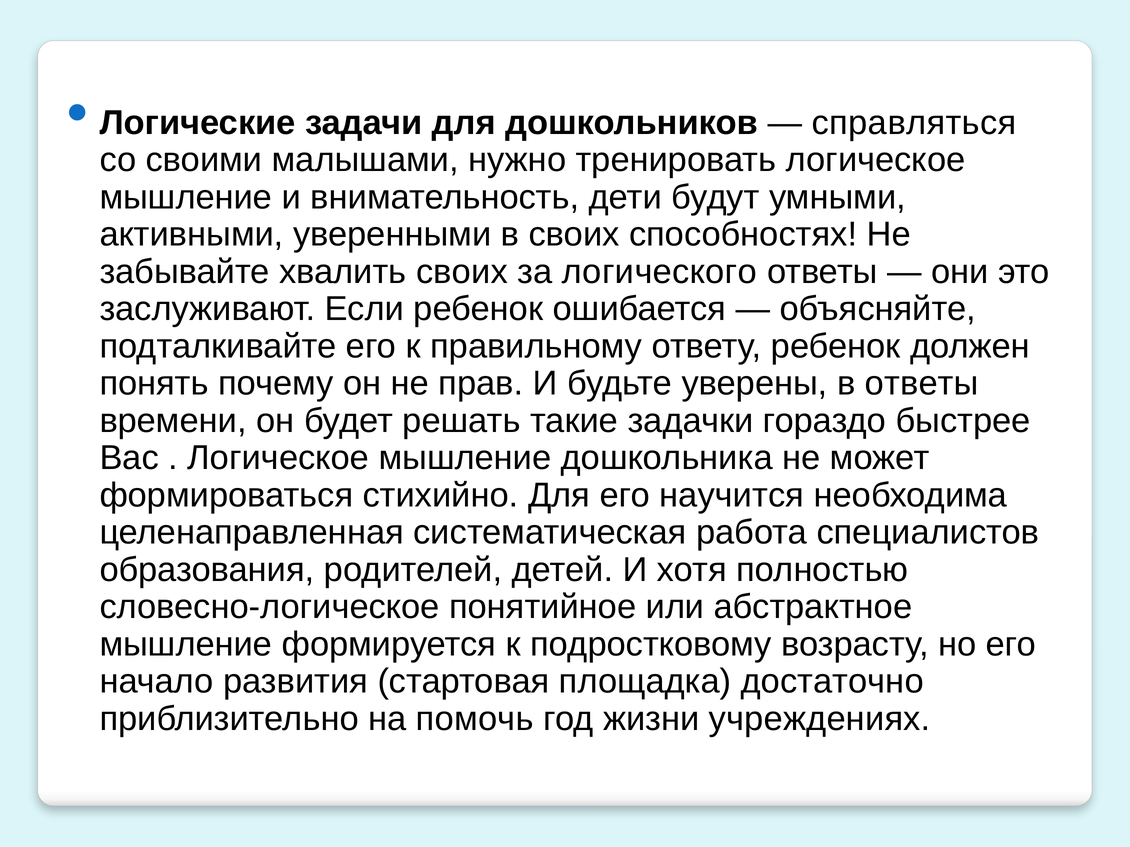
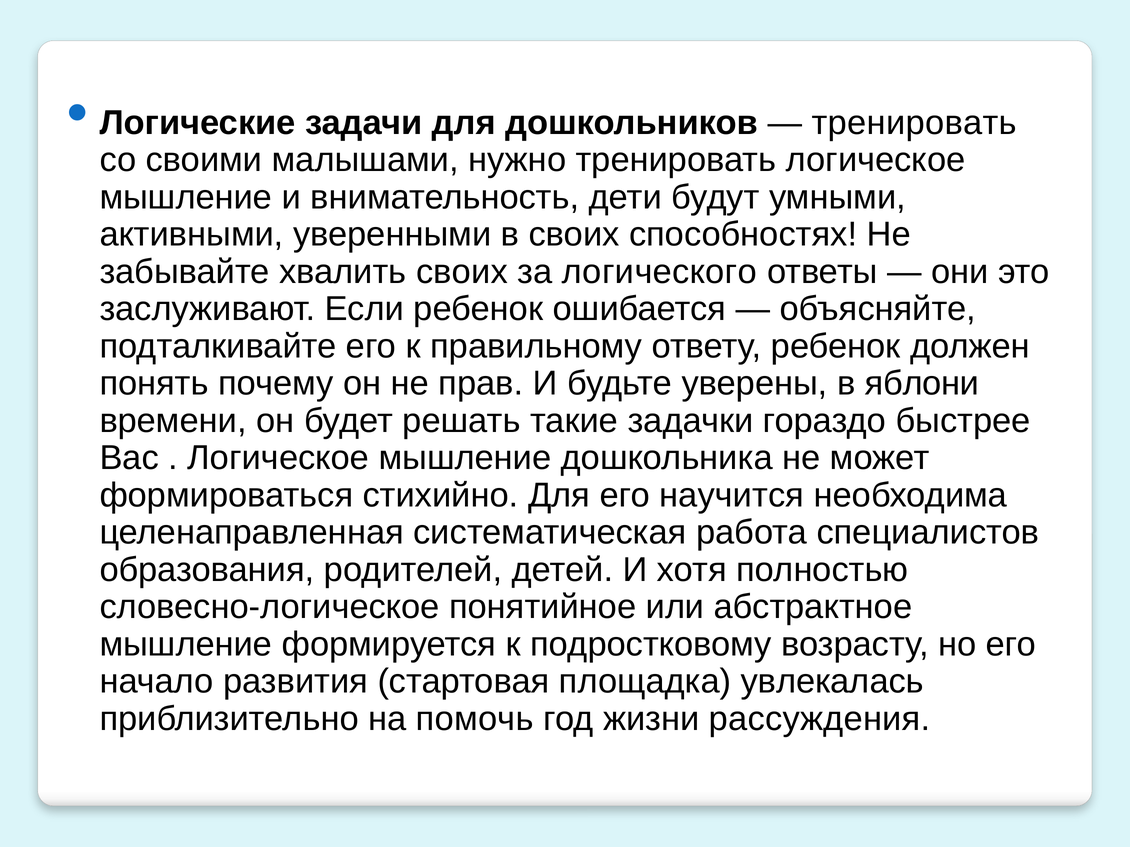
справляться: справляться -> тренировать (914, 123)
в ответы: ответы -> яблони (922, 384)
достаточно: достаточно -> увлекалась (832, 682)
учреждениях: учреждениях -> рассуждения (820, 719)
